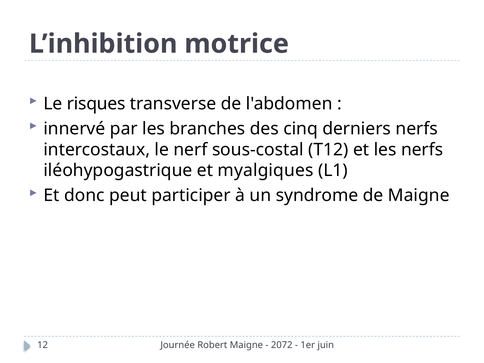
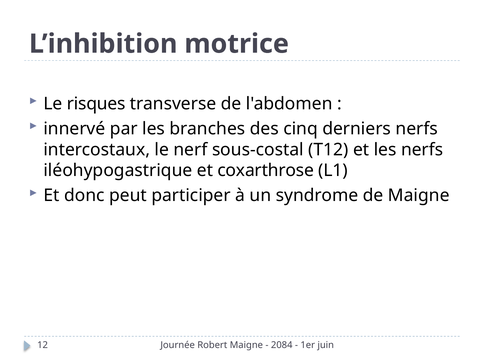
myalgiques: myalgiques -> coxarthrose (266, 171)
2072: 2072 -> 2084 (282, 345)
